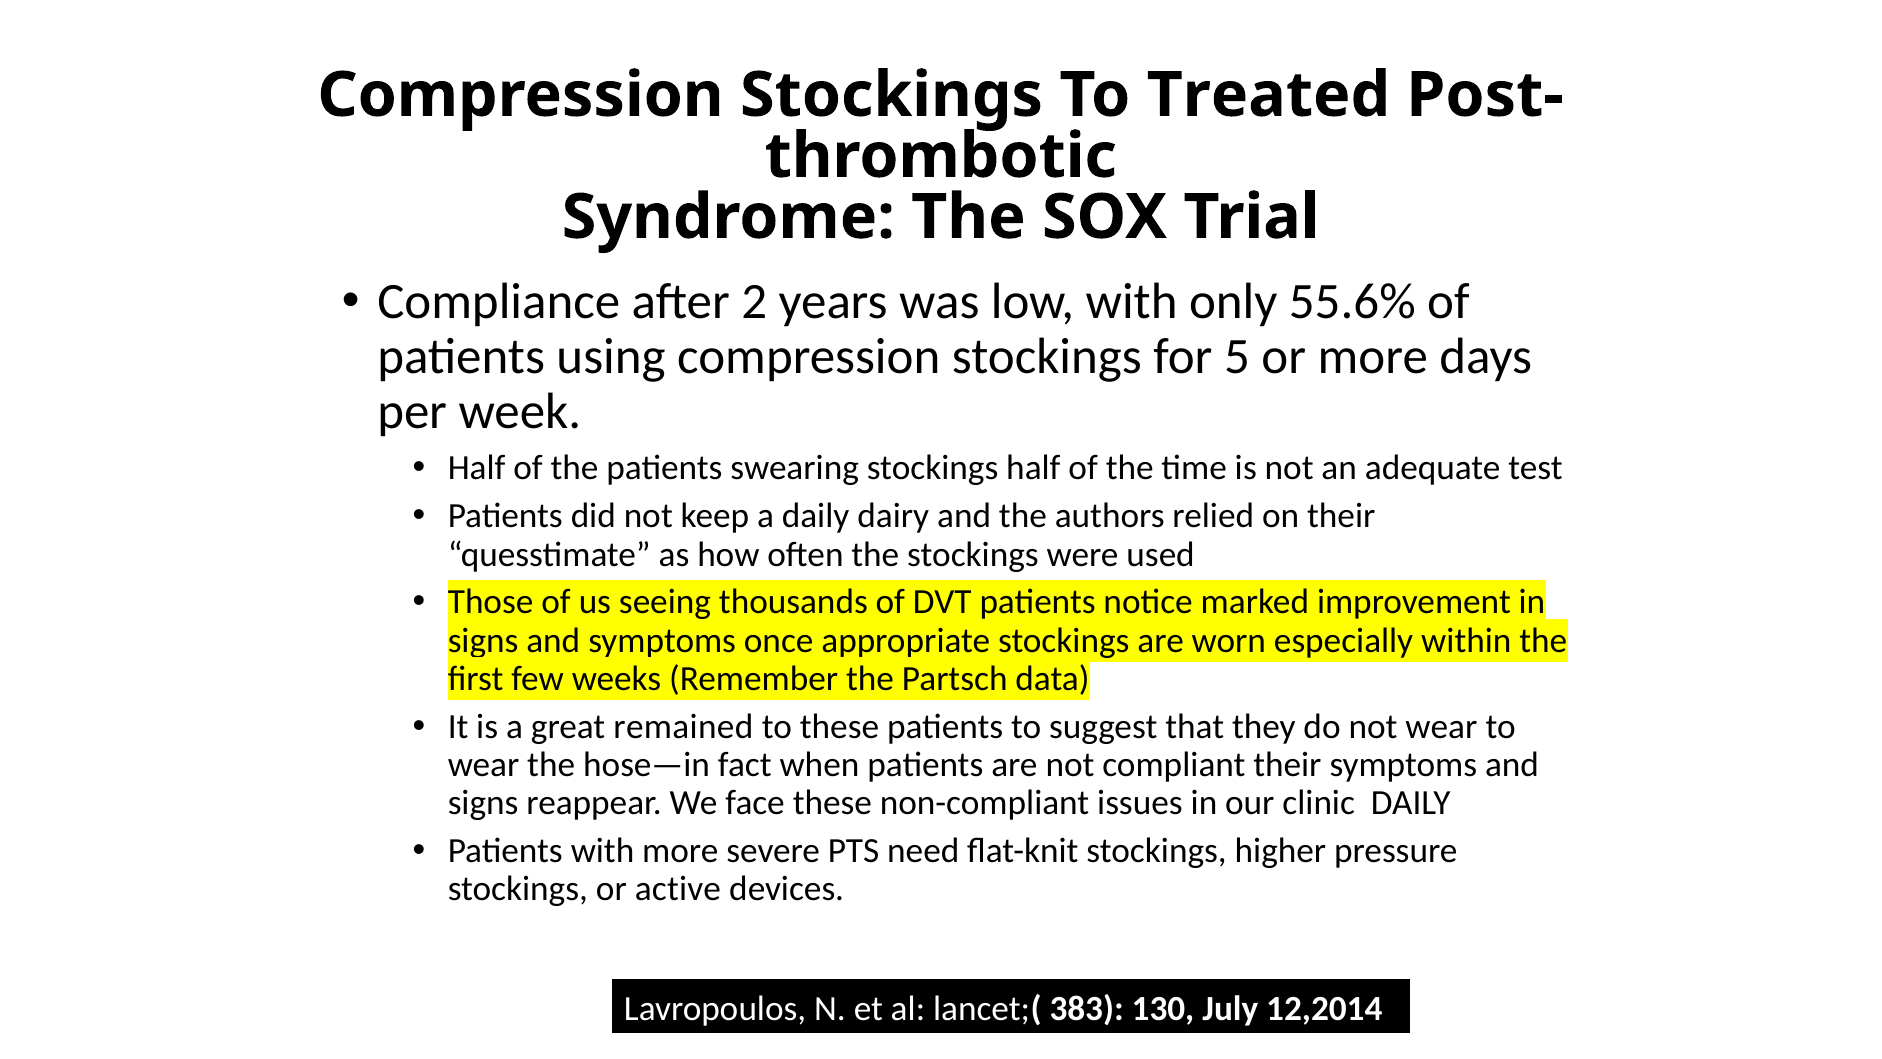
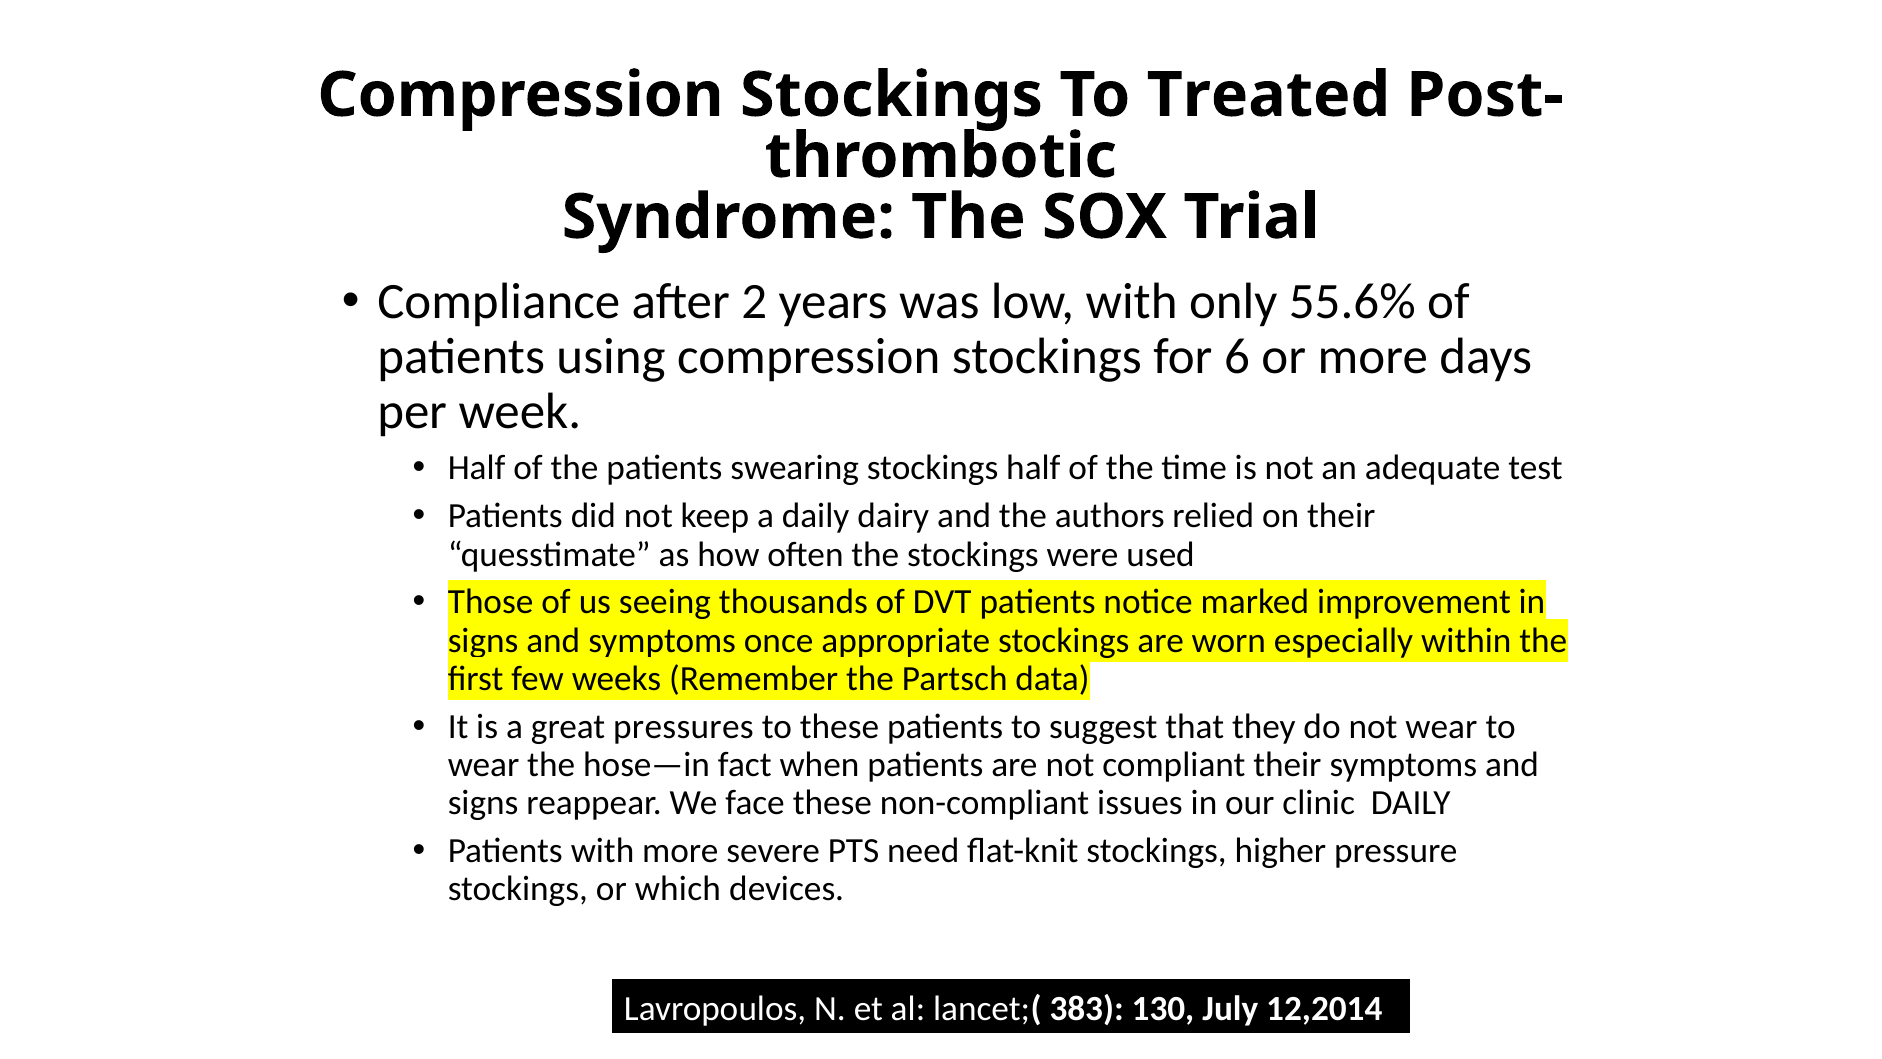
5: 5 -> 6 (1237, 357)
remained: remained -> pressures (683, 726)
active: active -> which (678, 888)
